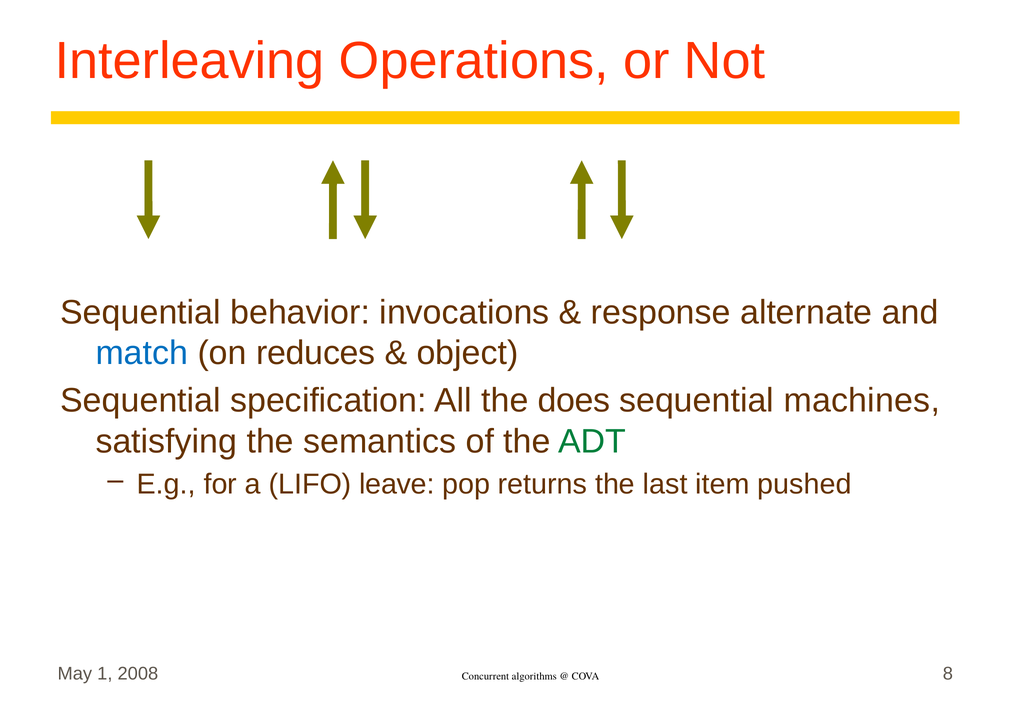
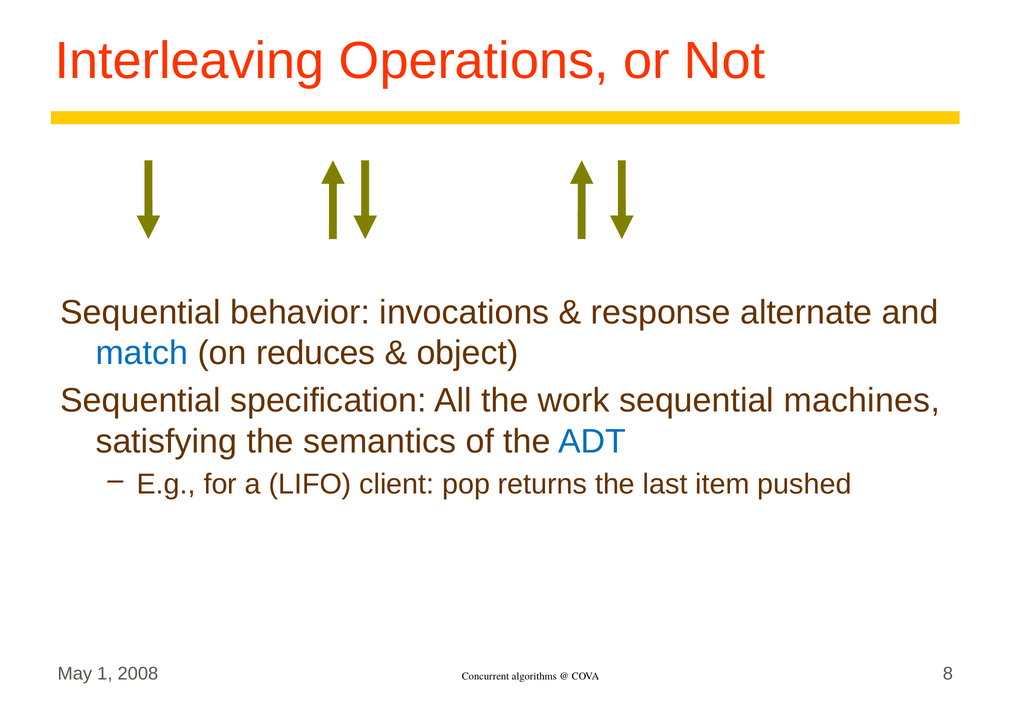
does: does -> work (574, 400)
ADT colour: green -> blue (592, 441)
leave: leave -> client (397, 484)
